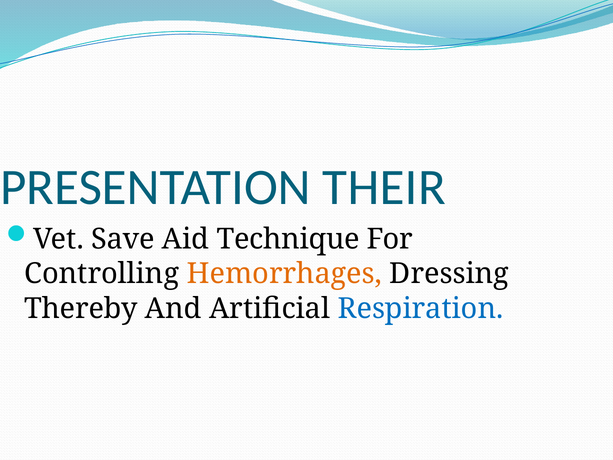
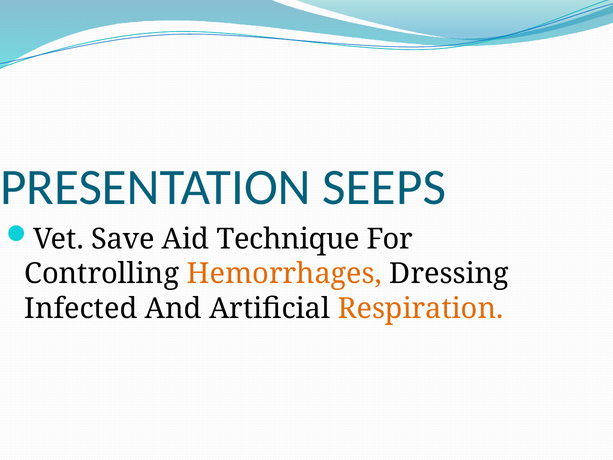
THEIR: THEIR -> SEEPS (384, 187)
Thereby: Thereby -> Infected (81, 308)
Respiration colour: blue -> orange (421, 308)
